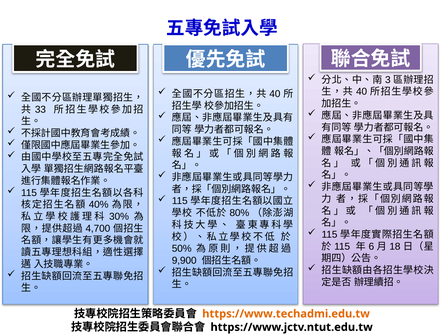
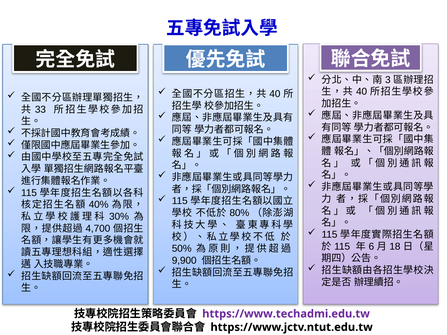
https://www.techadmi.edu.tw colour: orange -> purple (286, 314)
